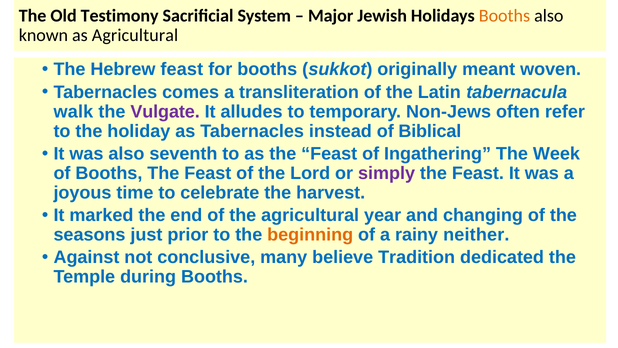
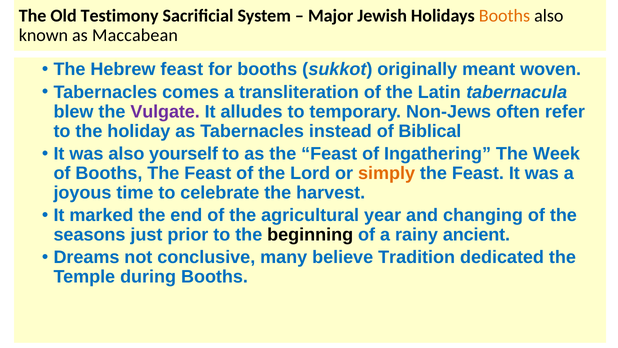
as Agricultural: Agricultural -> Maccabean (135, 35)
walk: walk -> blew (74, 111)
seventh: seventh -> yourself (183, 154)
simply colour: purple -> orange (387, 173)
beginning colour: orange -> black (310, 235)
neither: neither -> ancient (476, 235)
Against: Against -> Dreams (86, 257)
